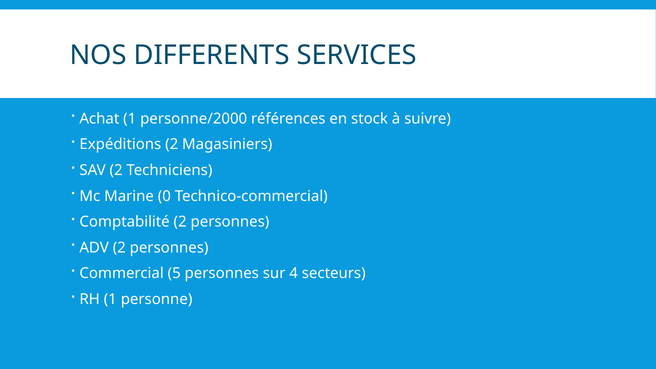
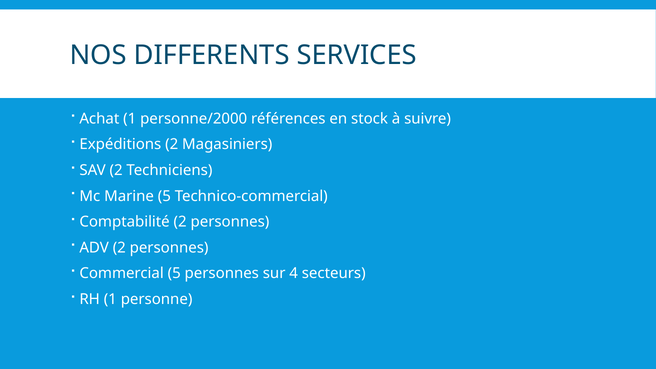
Marine 0: 0 -> 5 (164, 196)
